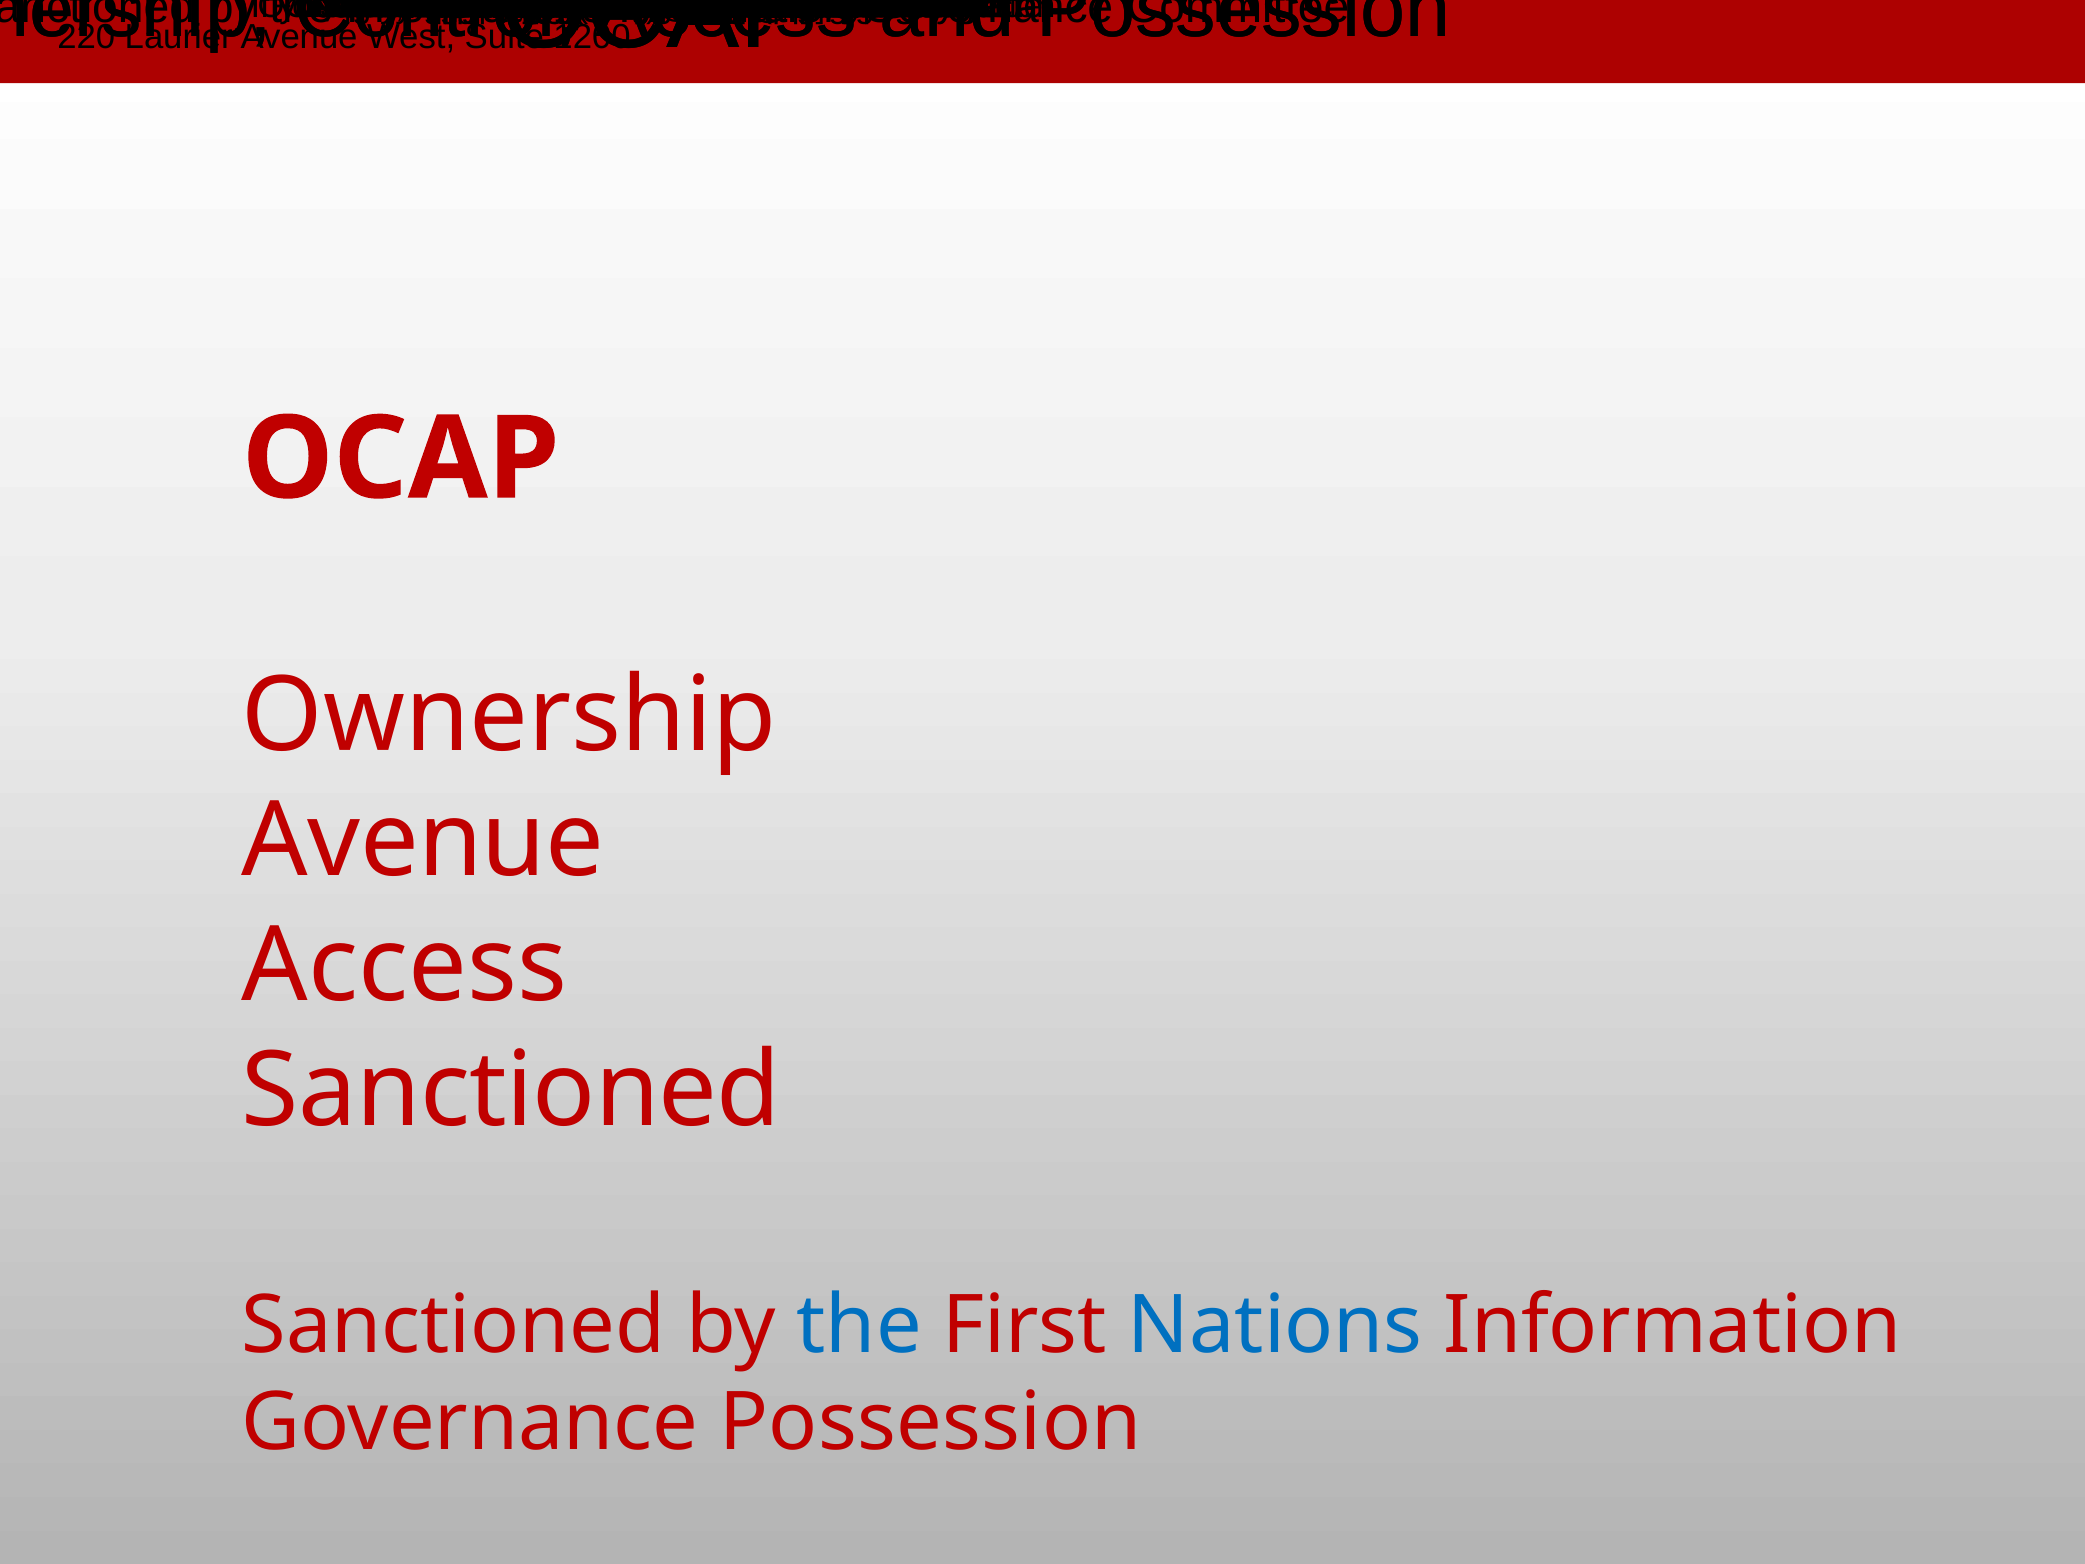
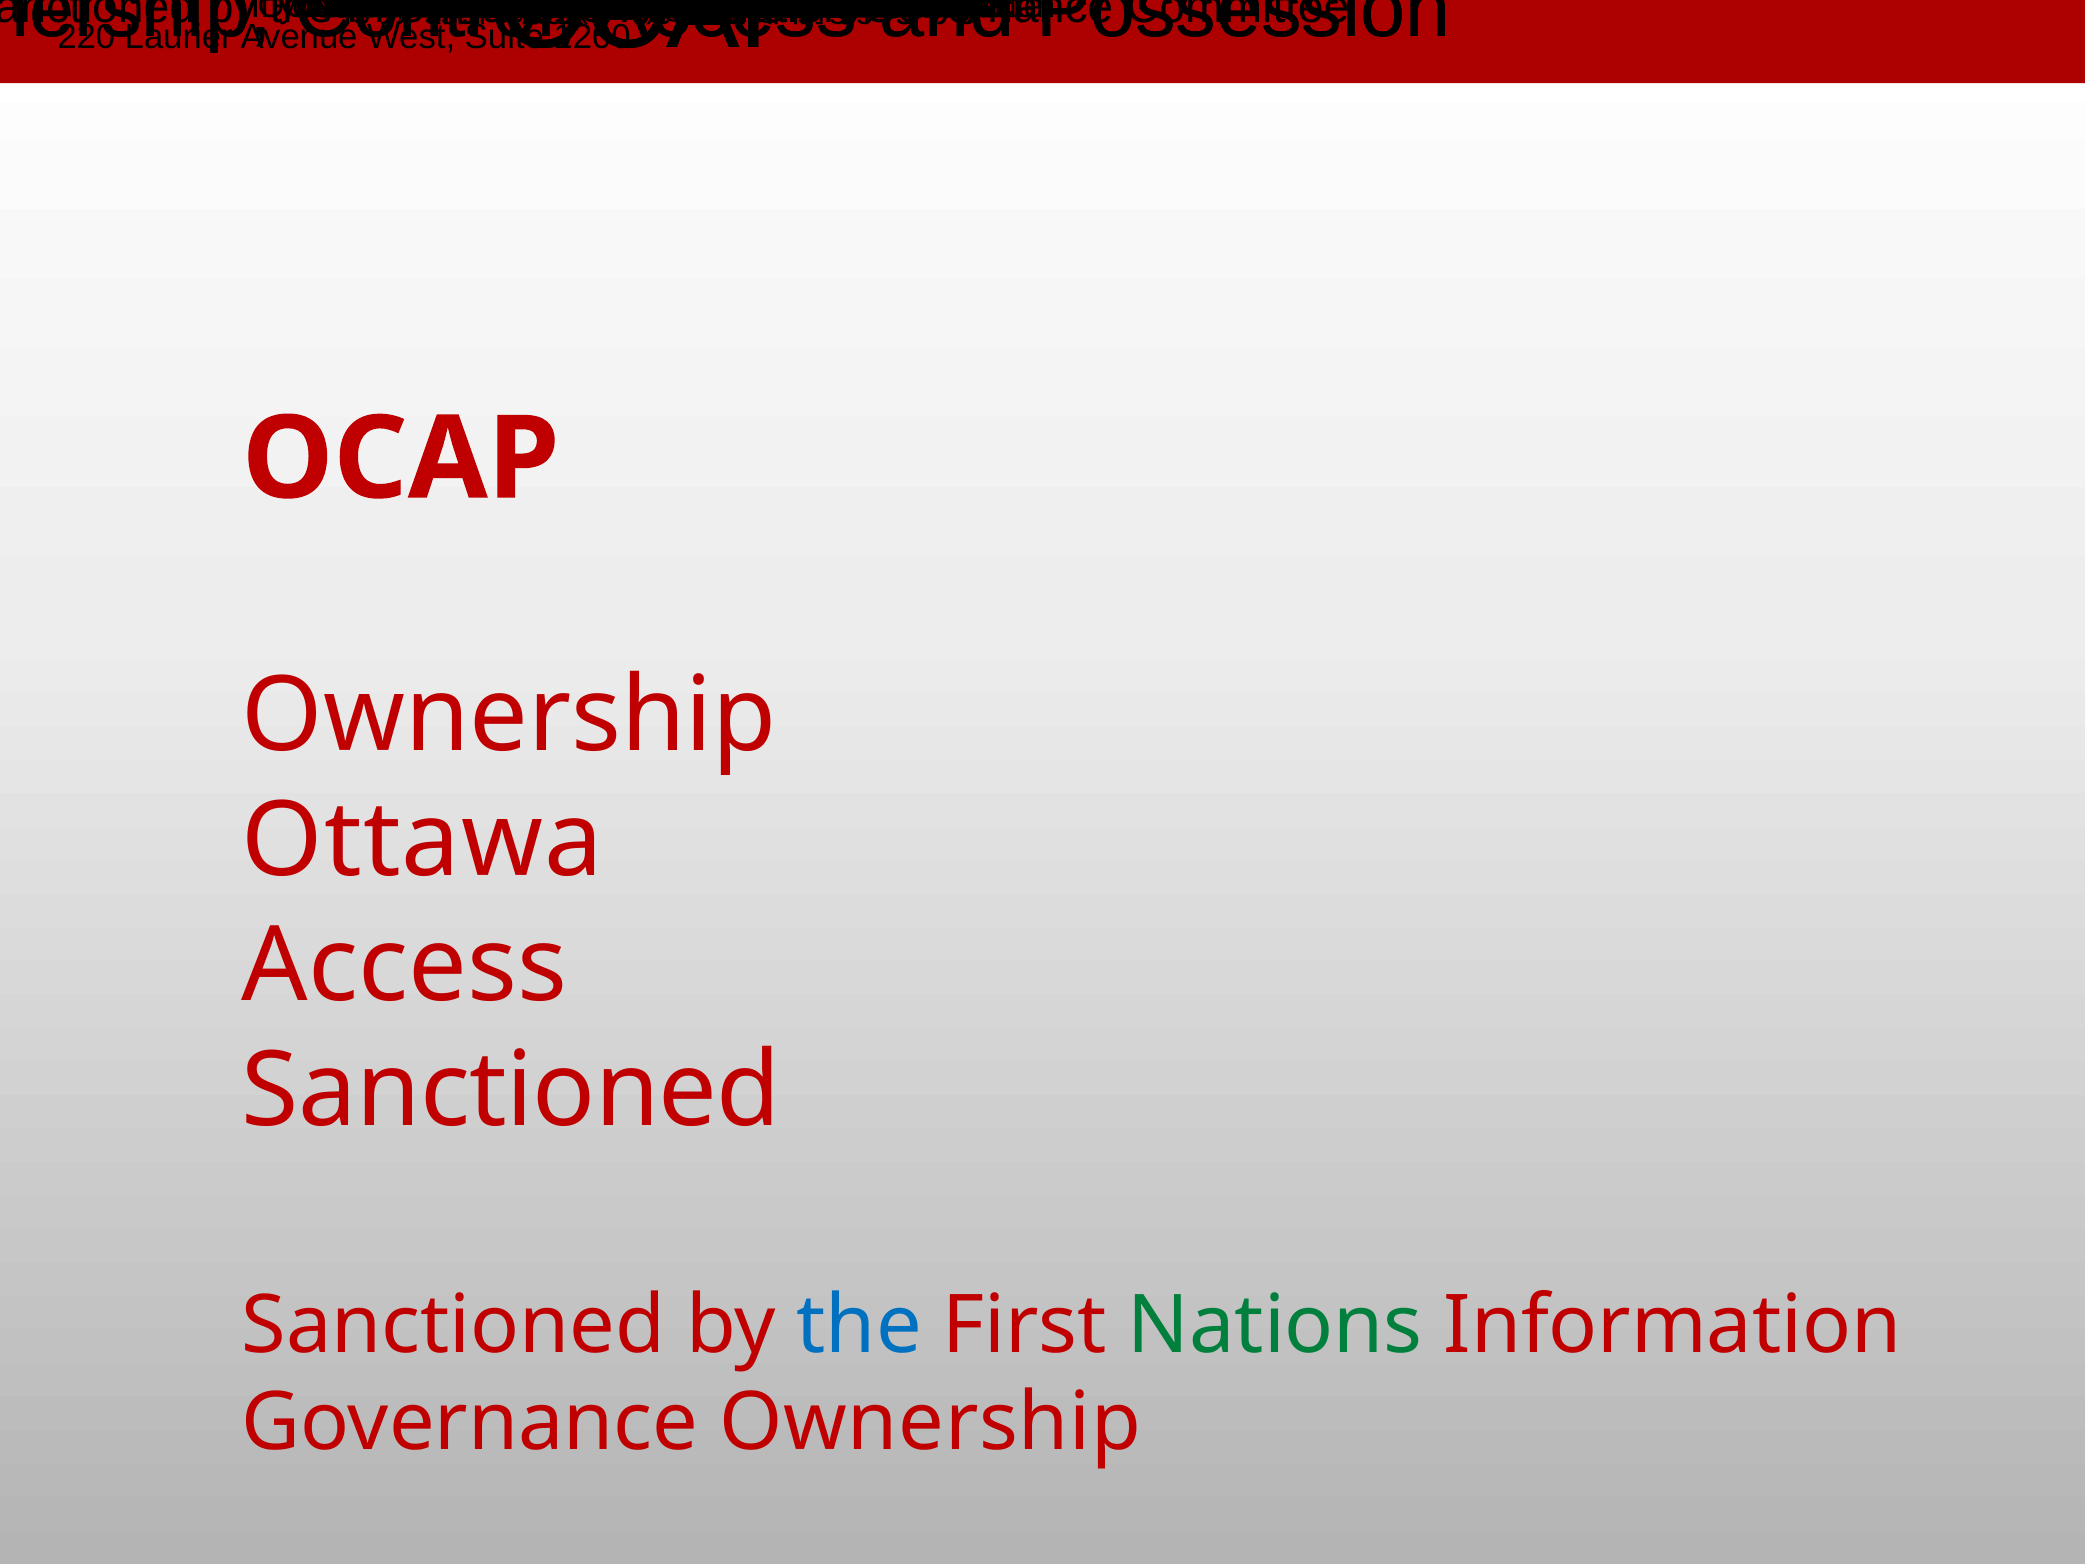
Avenue: Avenue -> Ottawa (422, 841)
Nations colour: blue -> green (1275, 1326)
Governance Possession: Possession -> Ownership (930, 1423)
